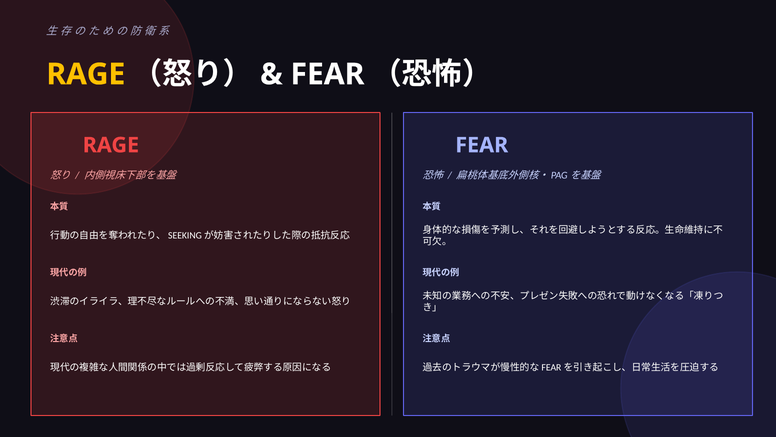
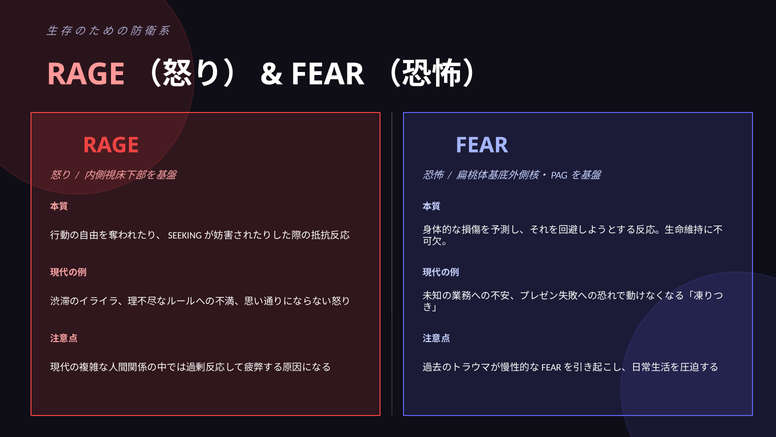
RAGE colour: yellow -> pink (86, 74)
